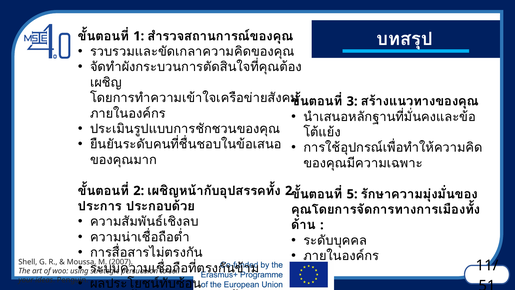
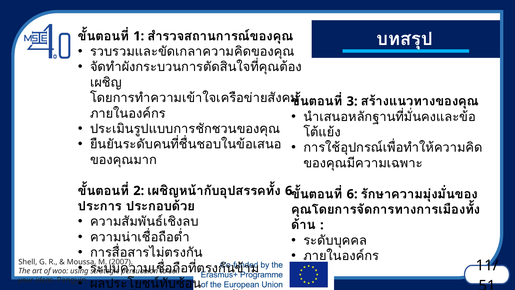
2: 2 -> 6 (289, 191)
5: 5 -> 6 (352, 194)
